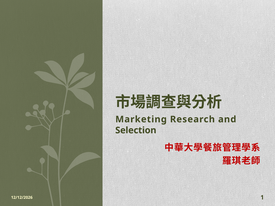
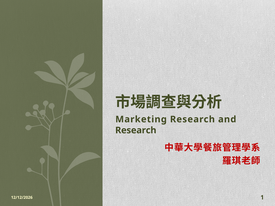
Selection: Selection -> Research (136, 130)
